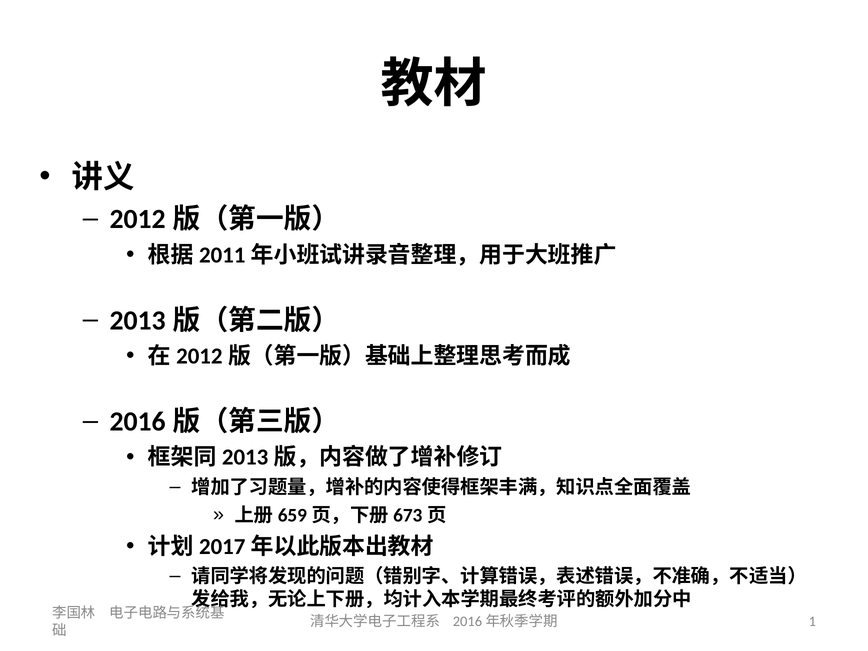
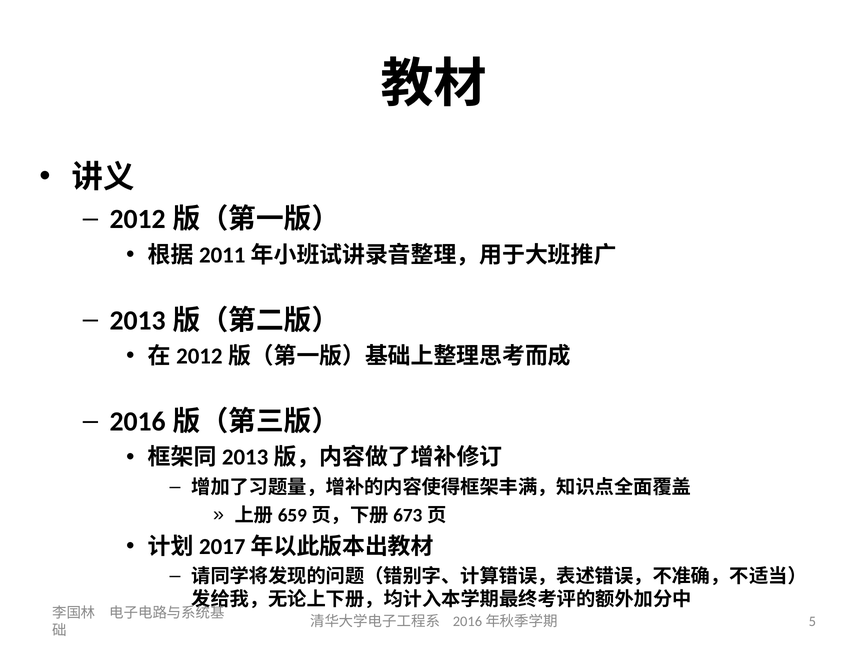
1: 1 -> 5 (812, 622)
